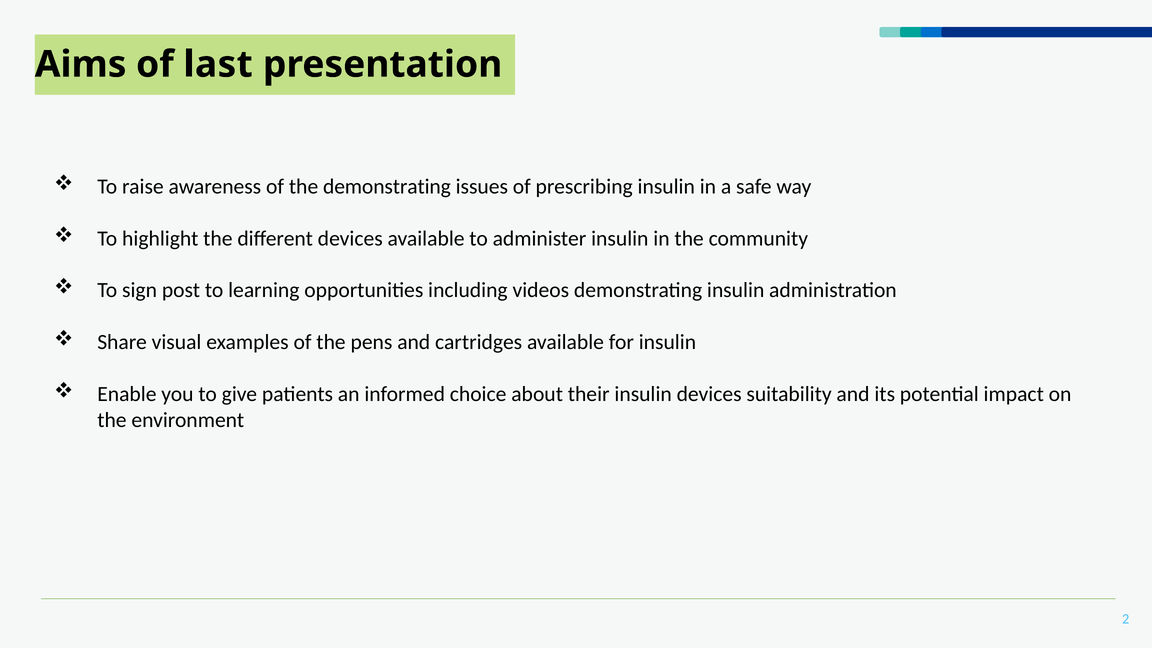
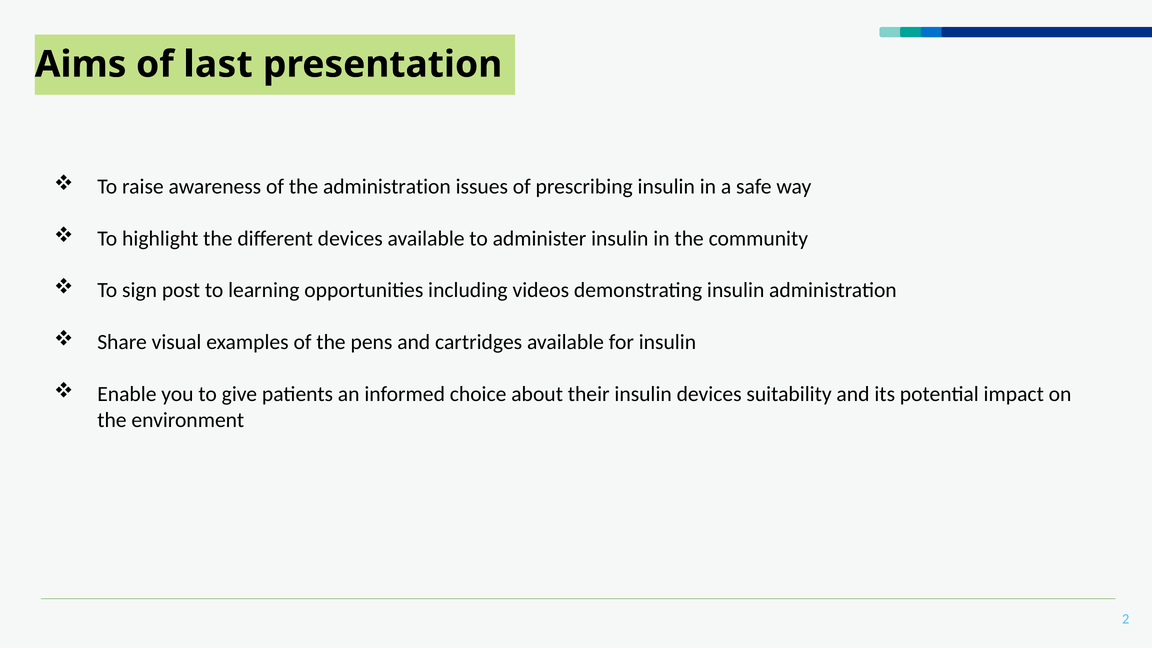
the demonstrating: demonstrating -> administration (387, 187)
